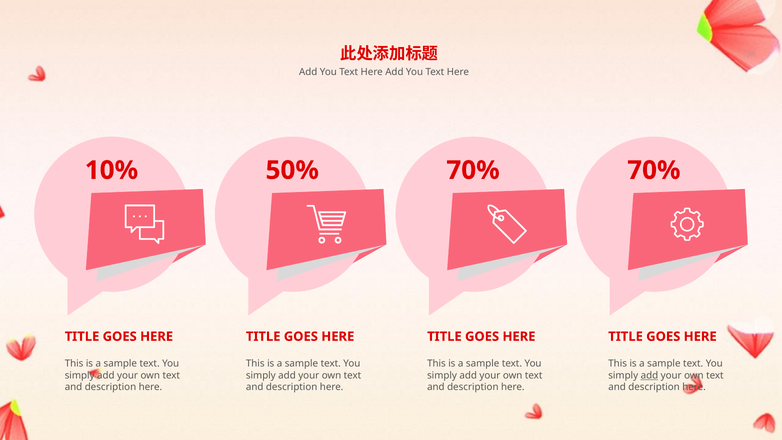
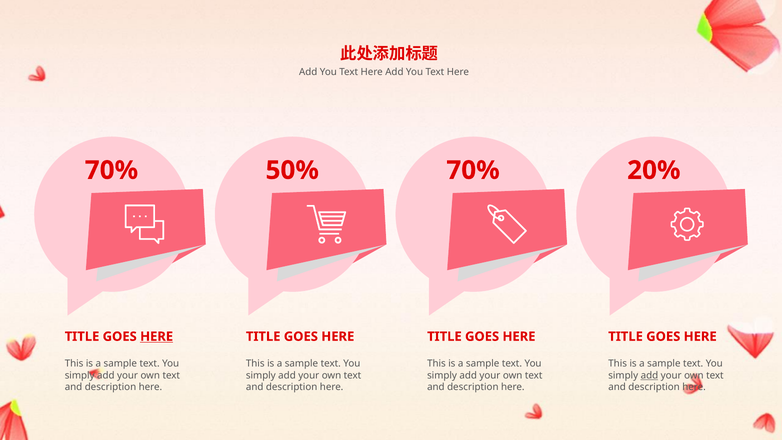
10%: 10% -> 70% (111, 170)
70% 70%: 70% -> 20% (654, 170)
HERE underline: none -> present (157, 336)
